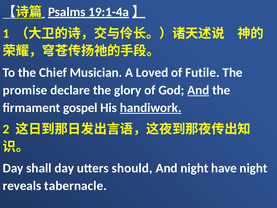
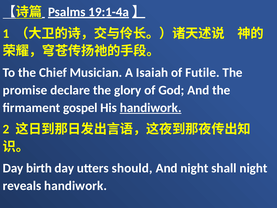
Loved: Loved -> Isaiah (152, 72)
And underline: present -> none (198, 90)
shall: shall -> birth (39, 168)
have: have -> shall (224, 168)
reveals tabernacle: tabernacle -> handiwork (76, 186)
